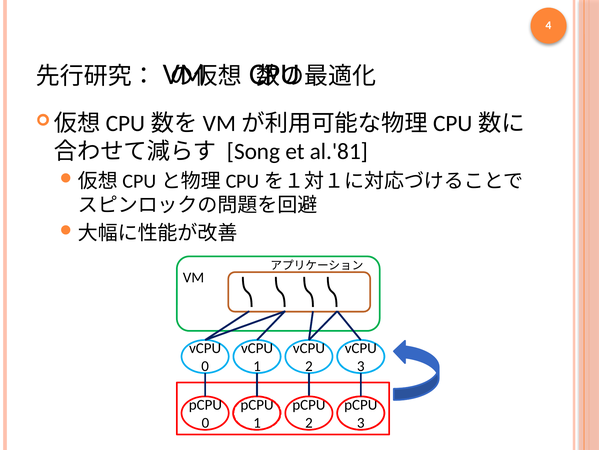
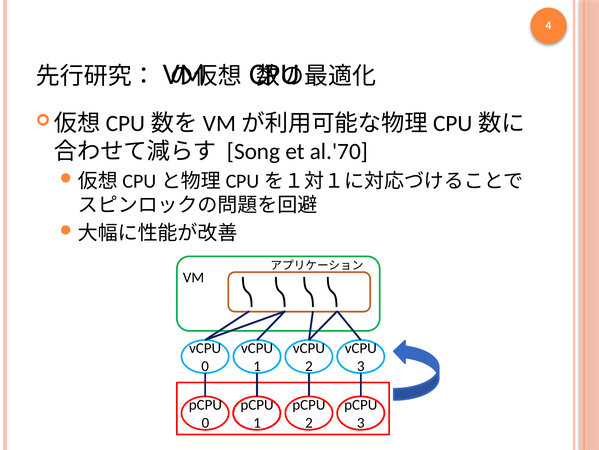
al.'81: al.'81 -> al.'70 (339, 151)
